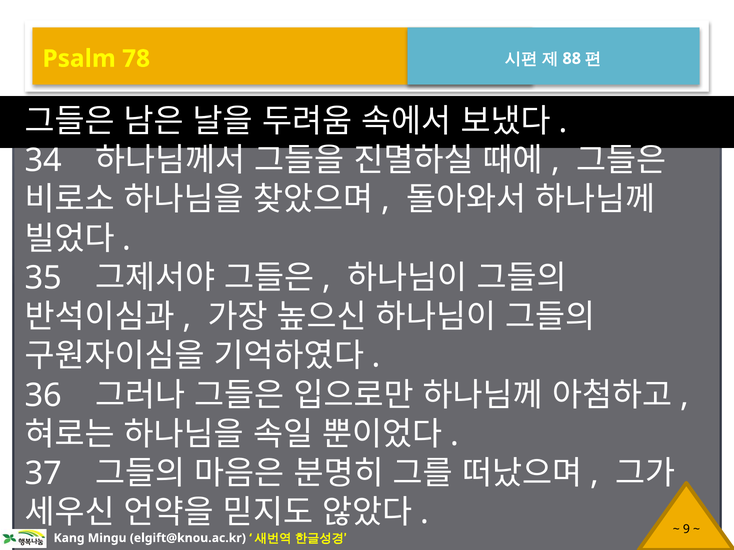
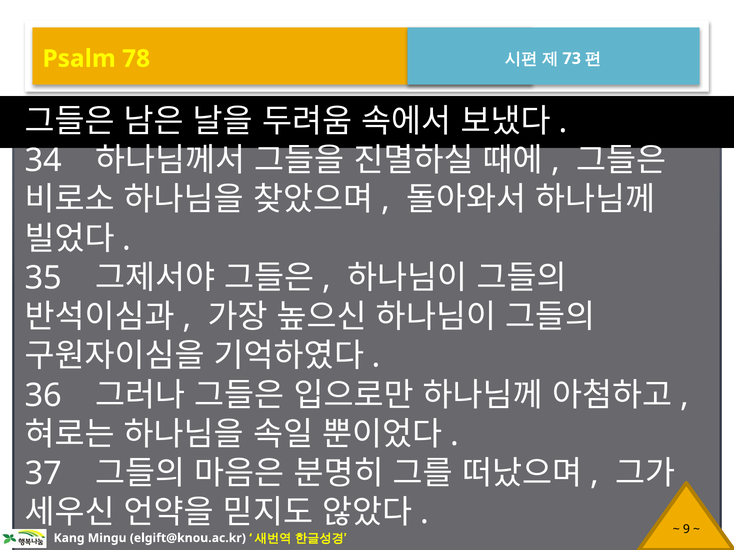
88: 88 -> 73 (572, 59)
